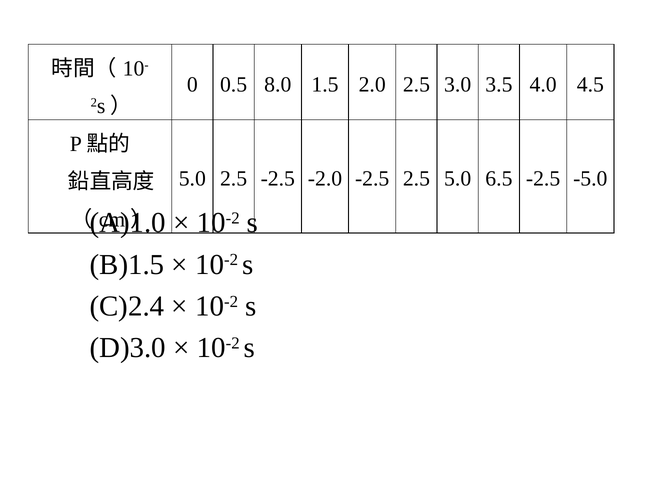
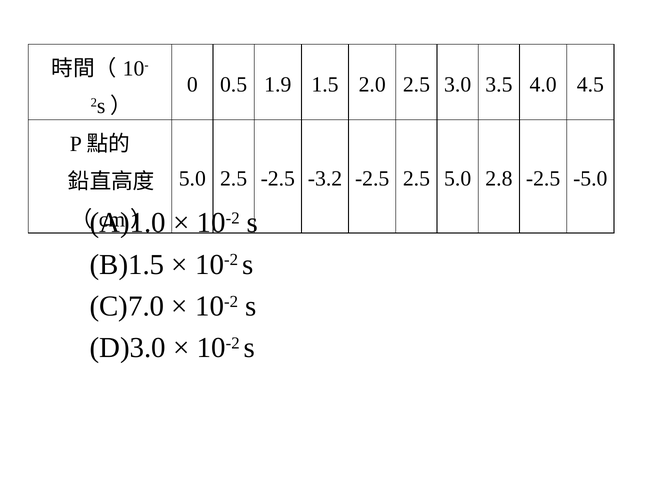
8.0: 8.0 -> 1.9 (278, 85)
-2.0: -2.0 -> -3.2 (325, 179)
6.5: 6.5 -> 2.8 (499, 179)
C)2.4: C)2.4 -> C)7.0 (127, 306)
